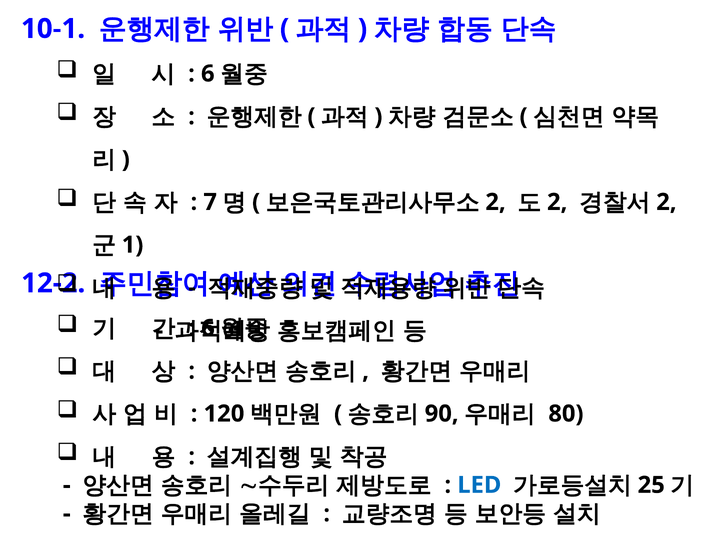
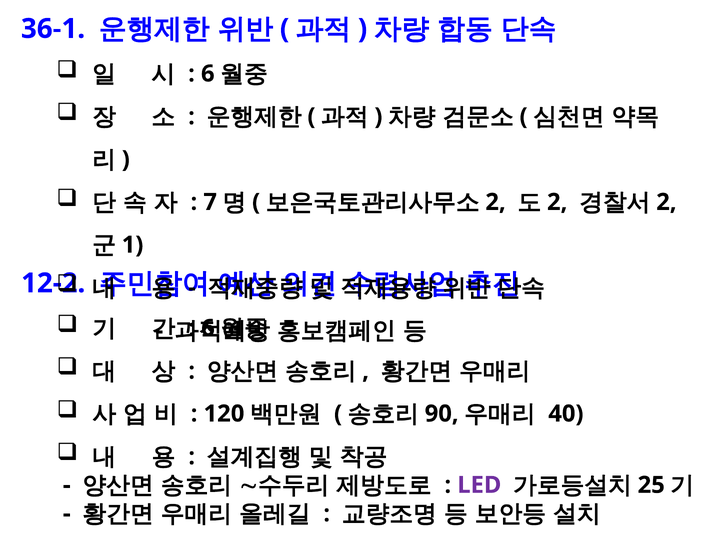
10-1: 10-1 -> 36-1 (53, 29)
80: 80 -> 40 (566, 413)
LED colour: blue -> purple (479, 485)
